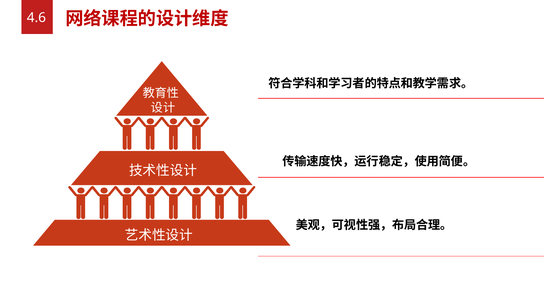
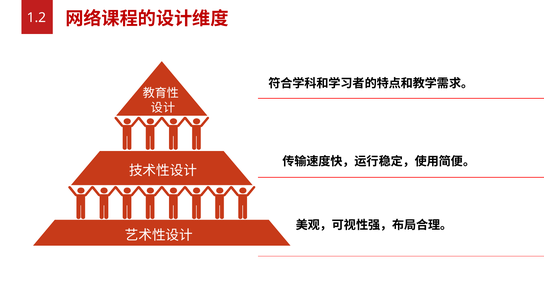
4.6: 4.6 -> 1.2 (36, 18)
